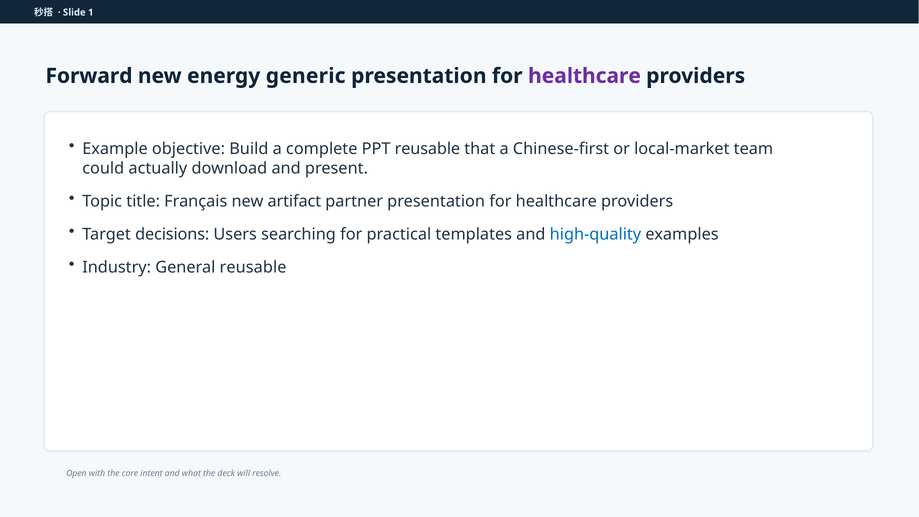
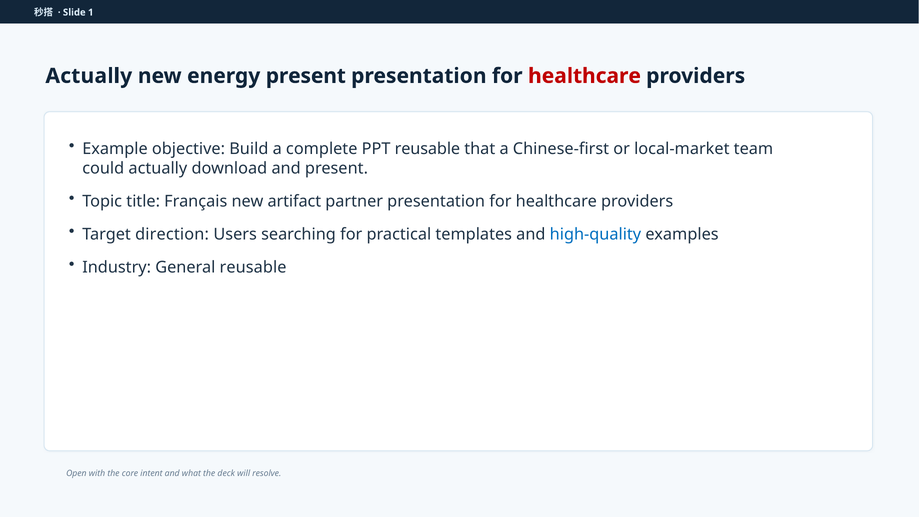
Forward: Forward -> Actually (89, 76)
energy generic: generic -> present (306, 76)
healthcare colour: purple -> red (584, 76)
decisions: decisions -> direction (172, 234)
